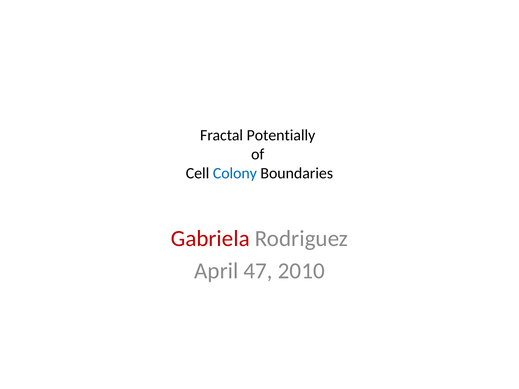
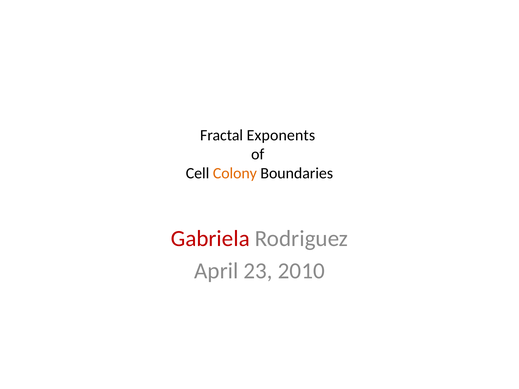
Potentially: Potentially -> Exponents (281, 135)
Colony colour: blue -> orange (235, 173)
47: 47 -> 23 (258, 271)
